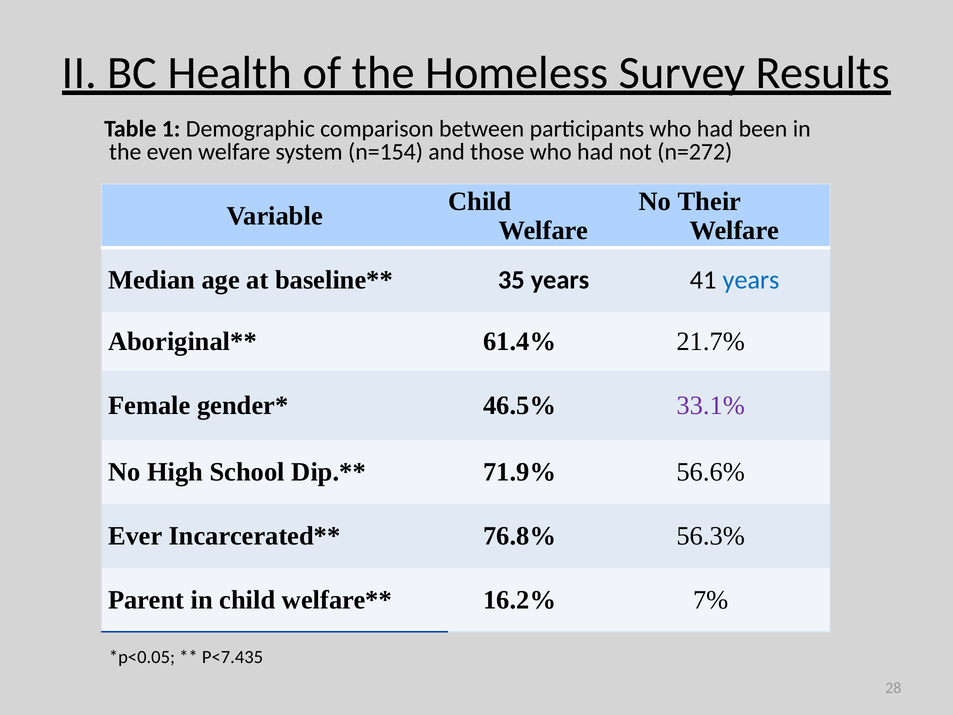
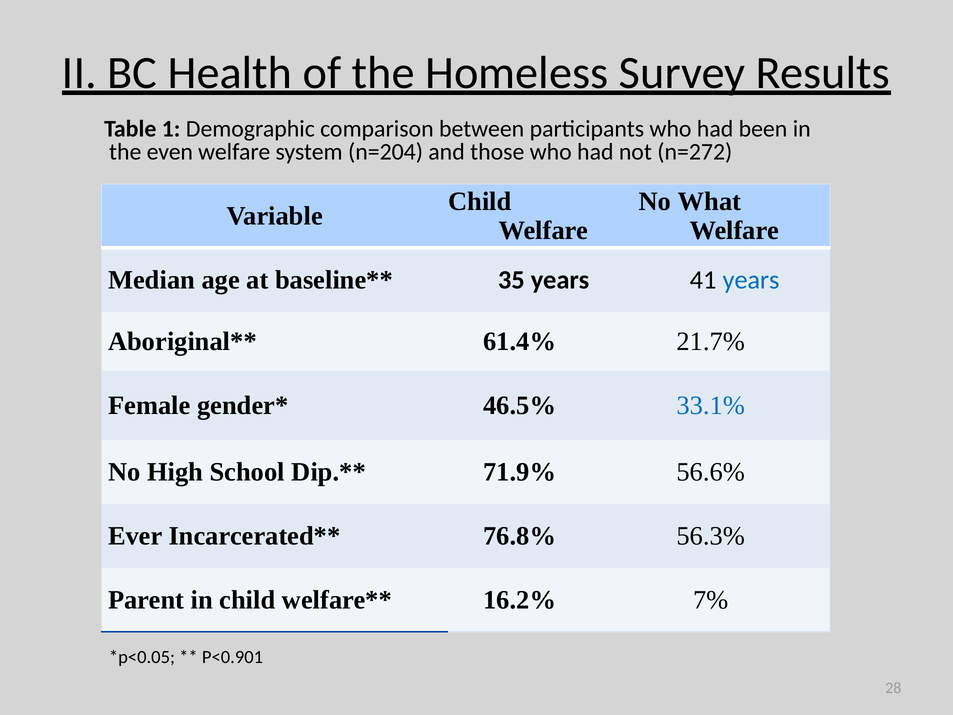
n=154: n=154 -> n=204 (386, 152)
Their: Their -> What (709, 201)
33.1% colour: purple -> blue (711, 405)
P<7.435: P<7.435 -> P<0.901 (233, 657)
